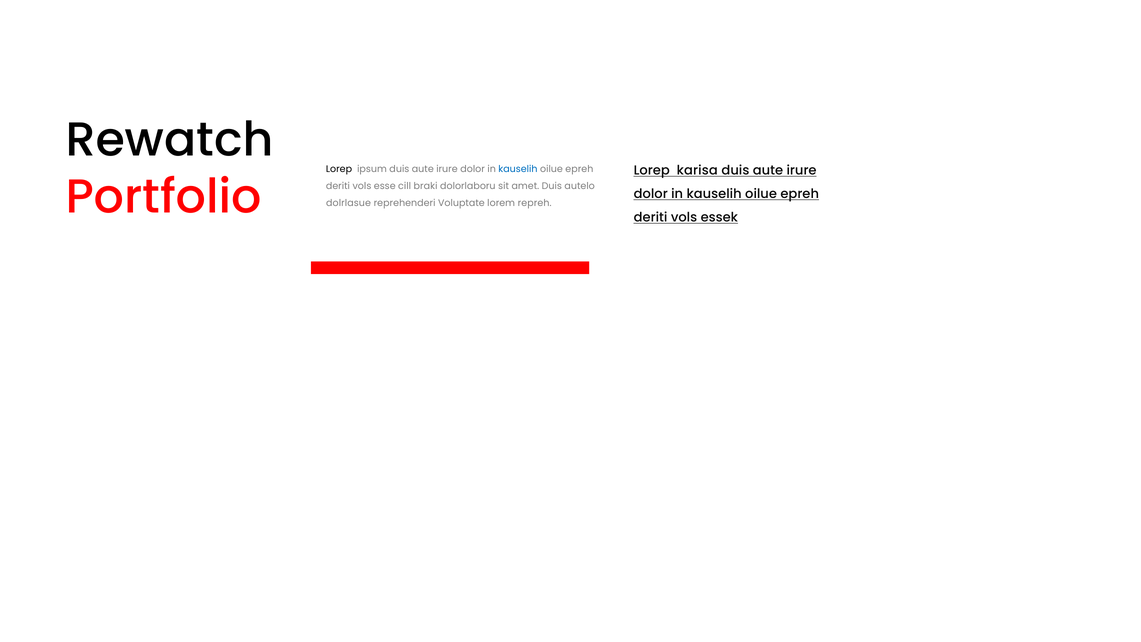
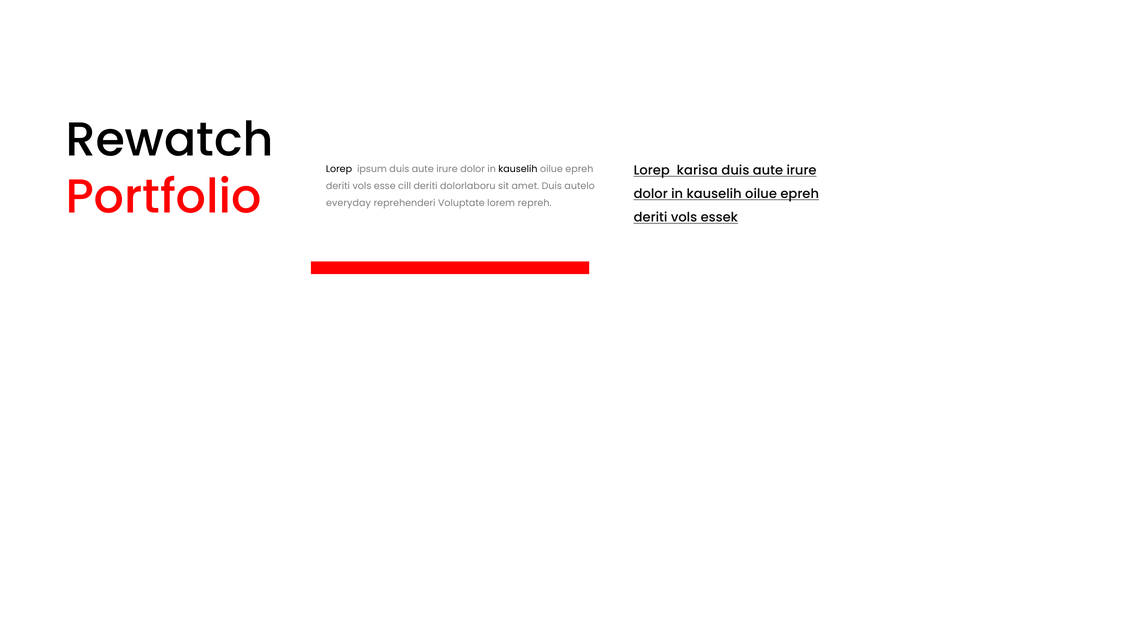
kauselih colour: blue -> black (518, 169)
cill braki: braki -> deriti (426, 186)
dolrlasue: dolrlasue -> everyday (348, 203)
